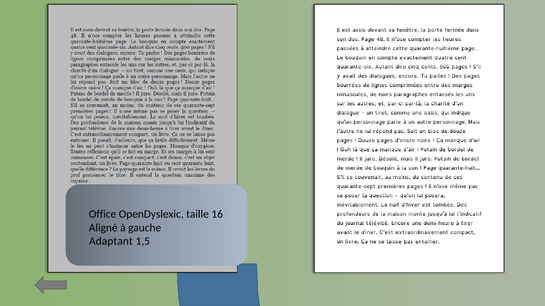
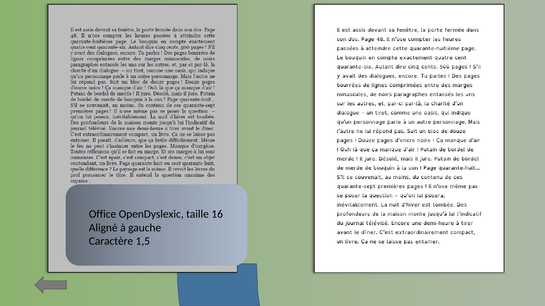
Adaptant: Adaptant -> Caractère (111, 242)
